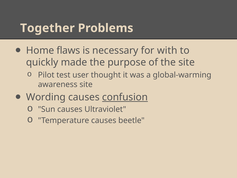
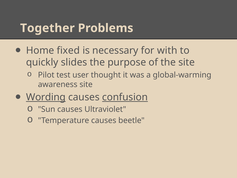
flaws: flaws -> fixed (68, 50)
made: made -> slides (74, 62)
Wording underline: none -> present (46, 97)
